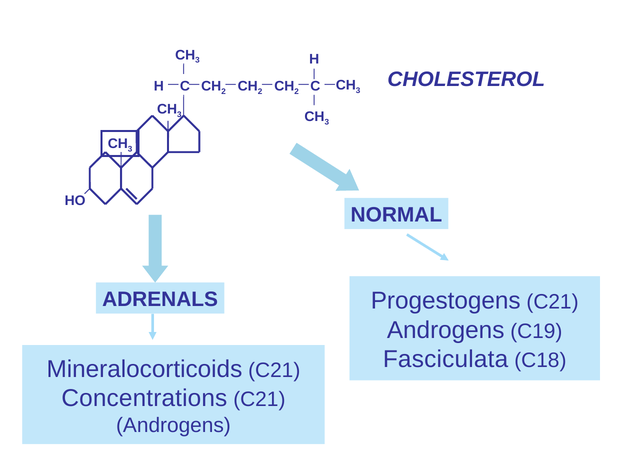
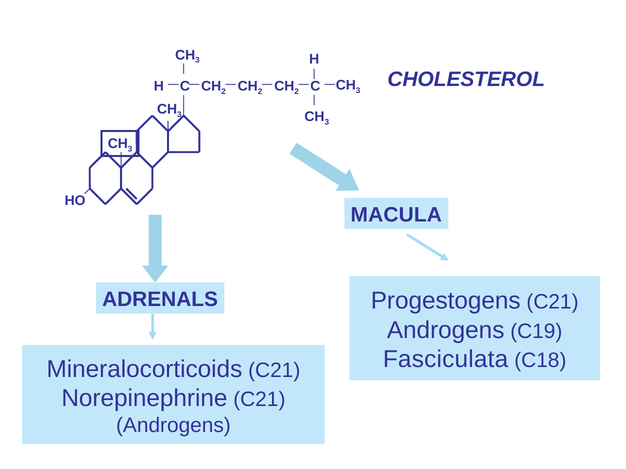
NORMAL: NORMAL -> MACULA (396, 215)
Concentrations: Concentrations -> Norepinephrine (144, 399)
